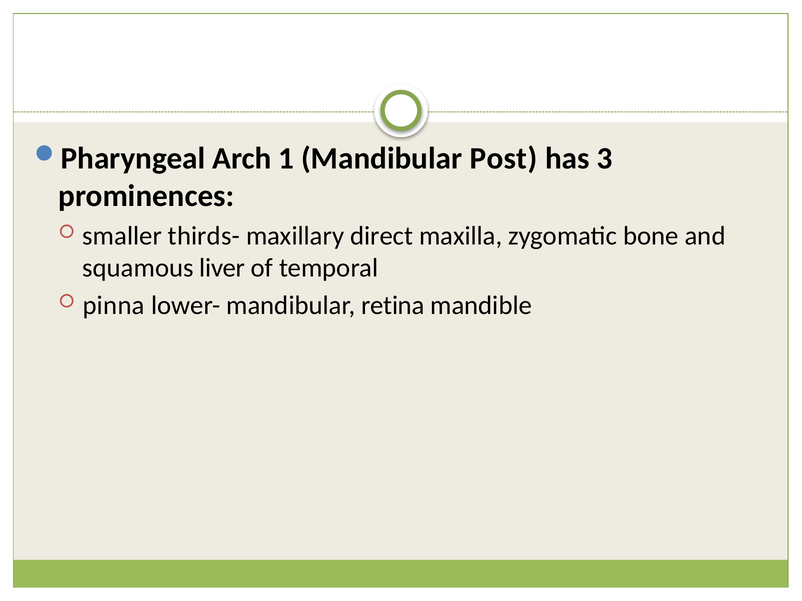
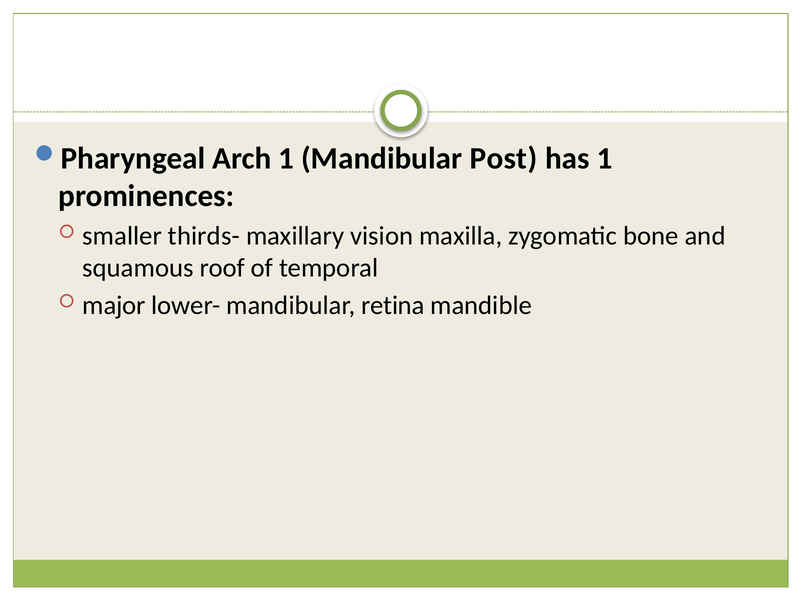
has 3: 3 -> 1 (605, 159)
direct: direct -> vision (382, 236)
liver: liver -> roof (222, 268)
pinna: pinna -> major (114, 306)
